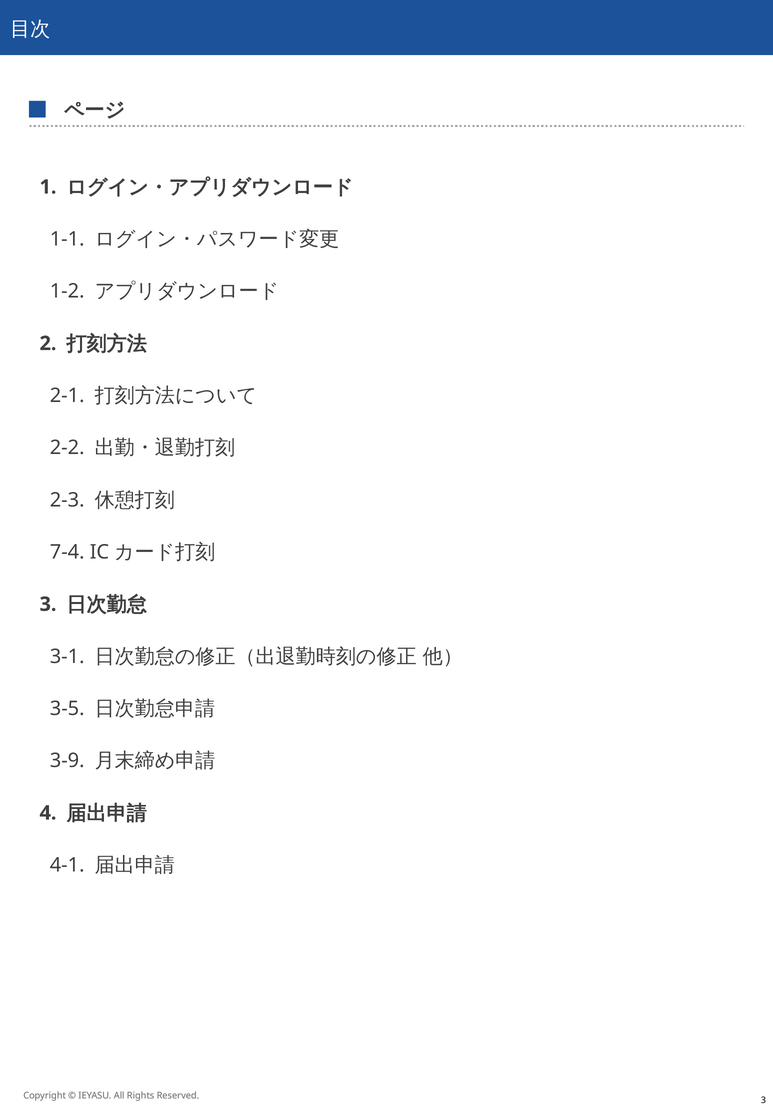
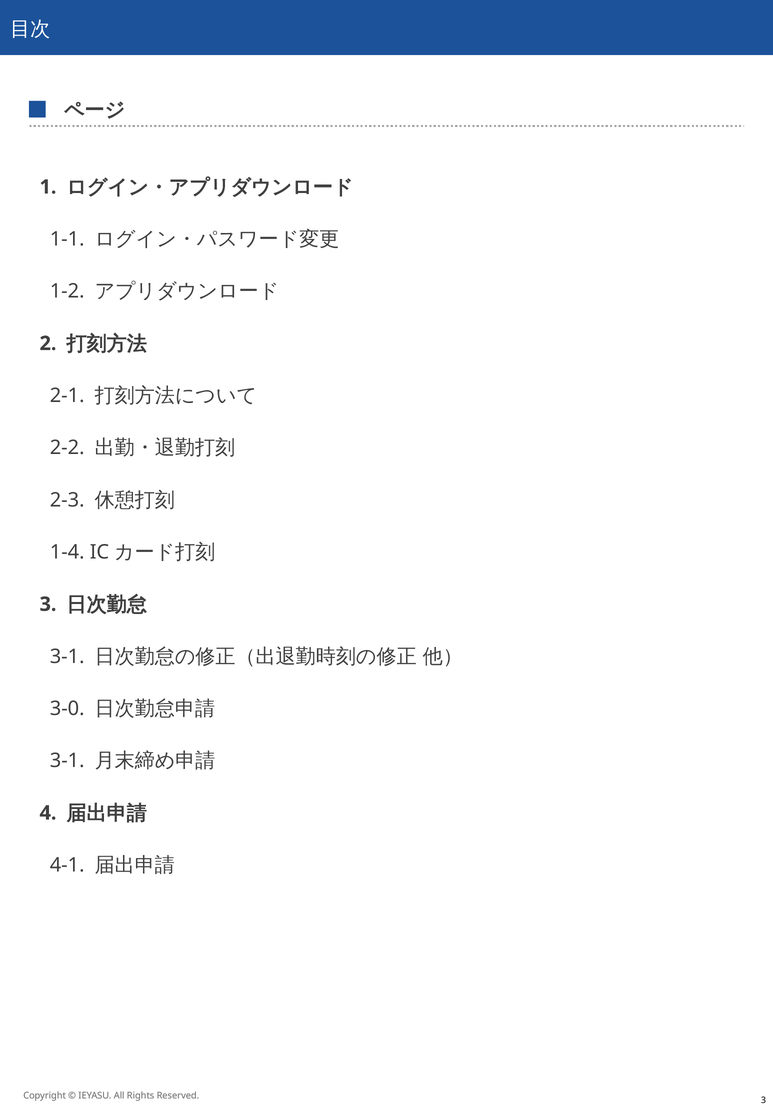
7-4: 7-4 -> 1-4 (67, 552)
3-5: 3-5 -> 3-0 (67, 708)
3-9: 3-9 -> 3-1 (67, 760)
